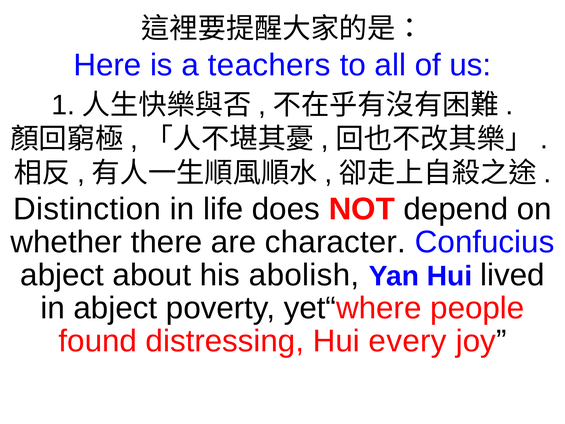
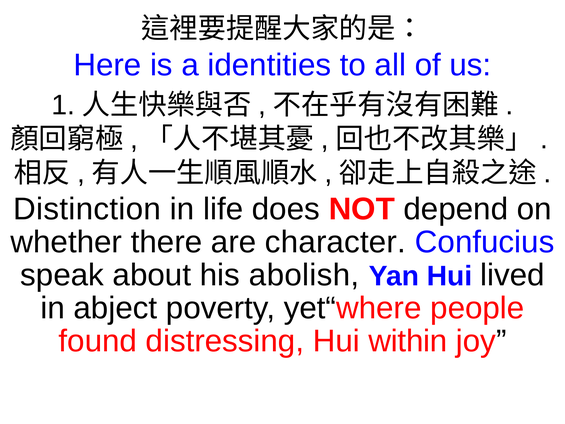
teachers: teachers -> identities (269, 65)
abject: abject -> speak (62, 275)
every: every -> within (408, 341)
